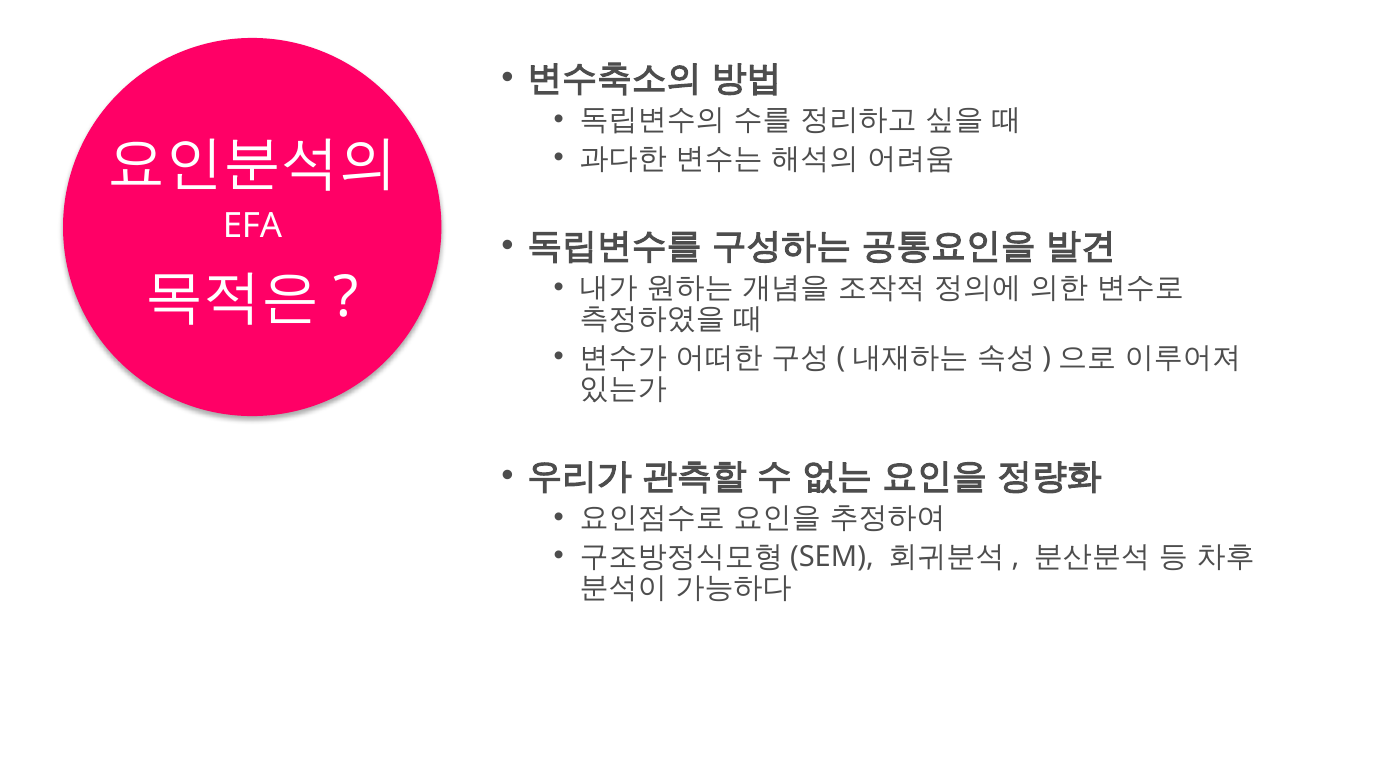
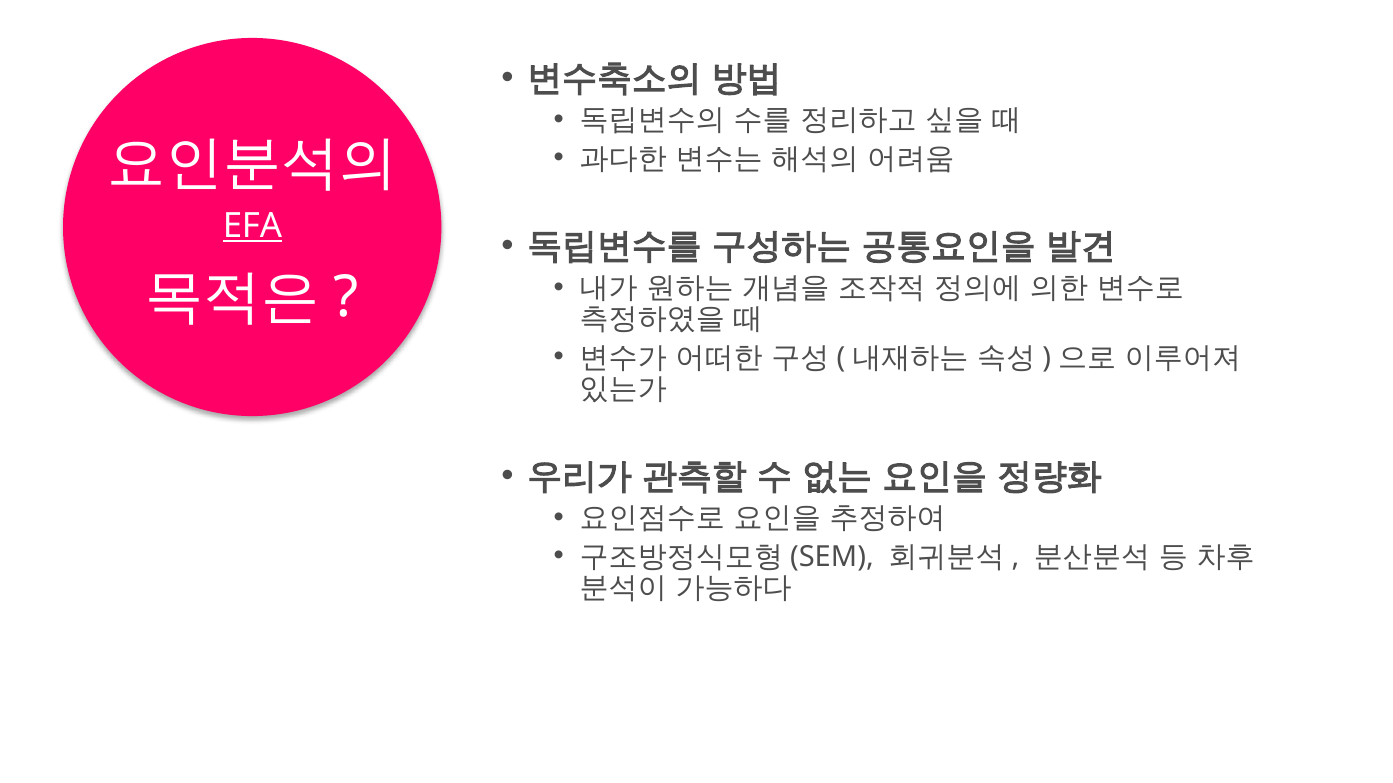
EFA underline: none -> present (252, 226)
